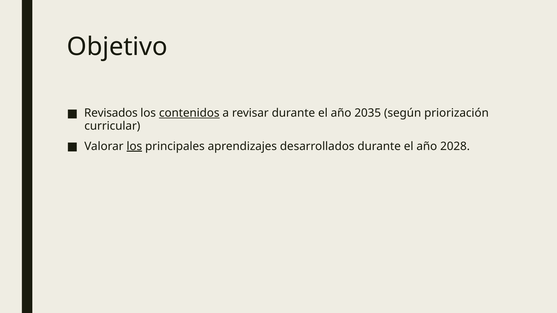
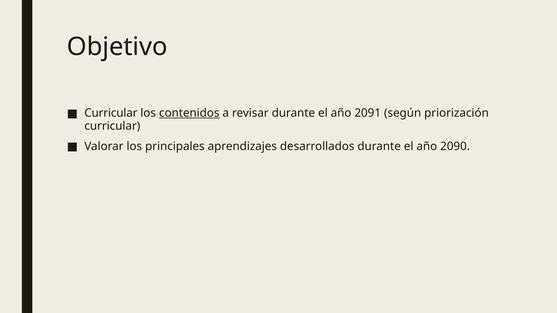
Revisados: Revisados -> Curricular (111, 113)
2035: 2035 -> 2091 (368, 113)
los underline: present -> none (134, 146)
2028: 2028 -> 2090 (455, 146)
